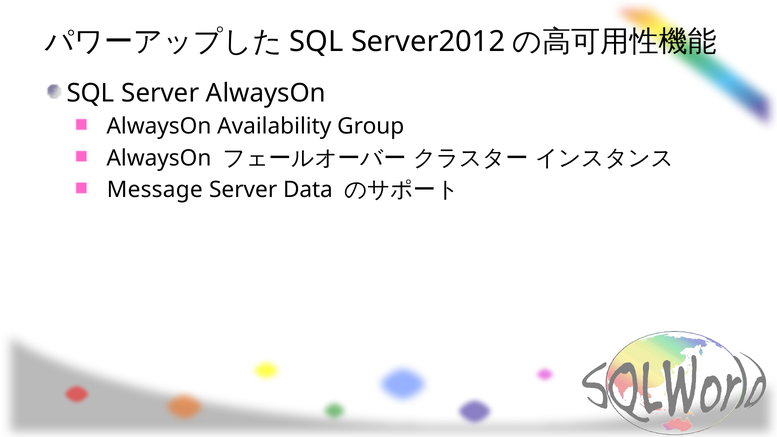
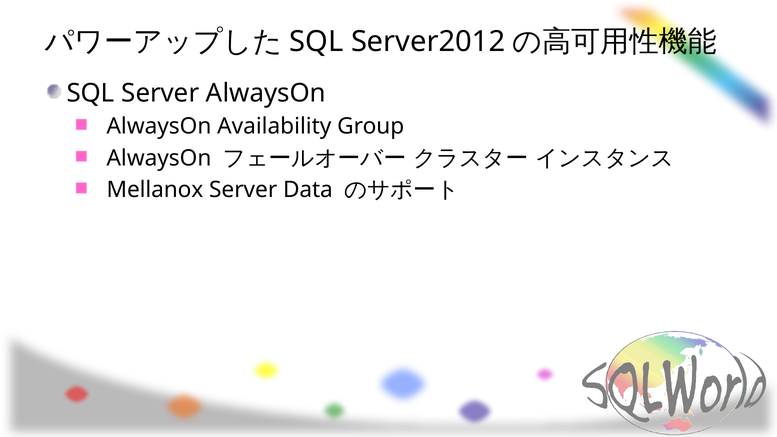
Message: Message -> Mellanox (155, 190)
